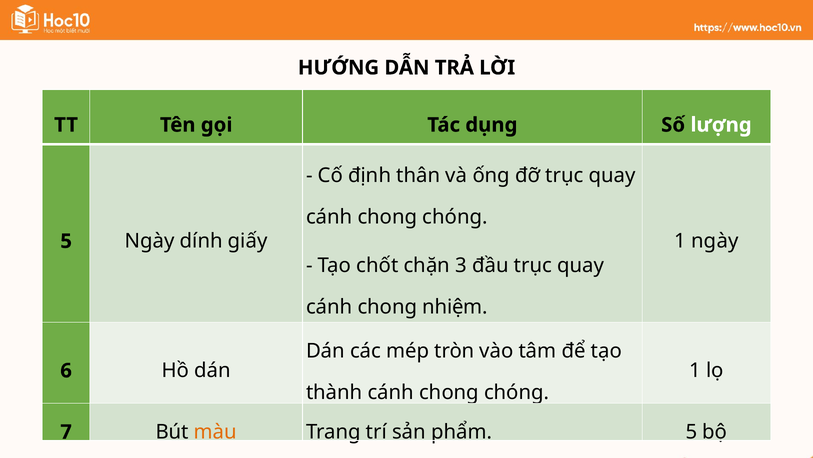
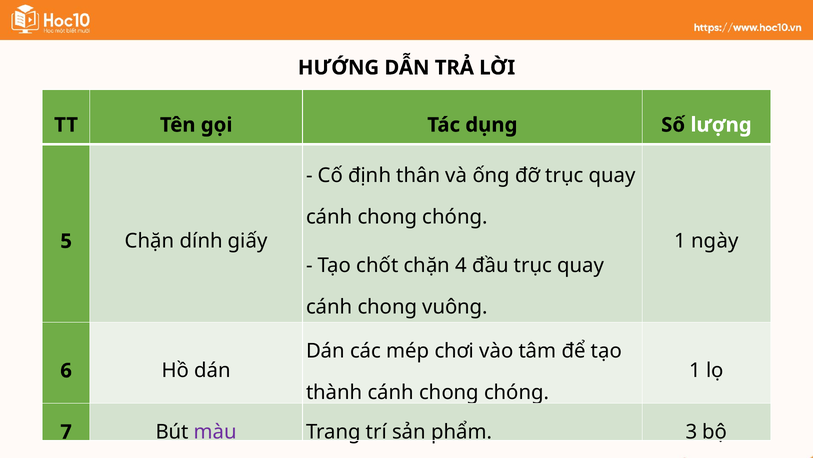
5 Ngày: Ngày -> Chặn (150, 241)
3: 3 -> 4 (461, 265)
nhiệm: nhiệm -> vuông (455, 307)
tròn: tròn -> chơi (454, 351)
màu colour: orange -> purple (215, 431)
phẩm 5: 5 -> 3 (691, 431)
